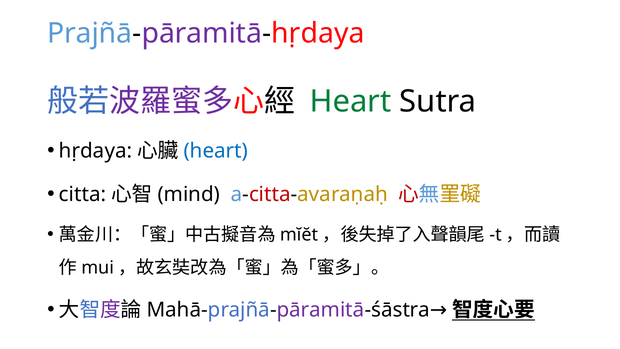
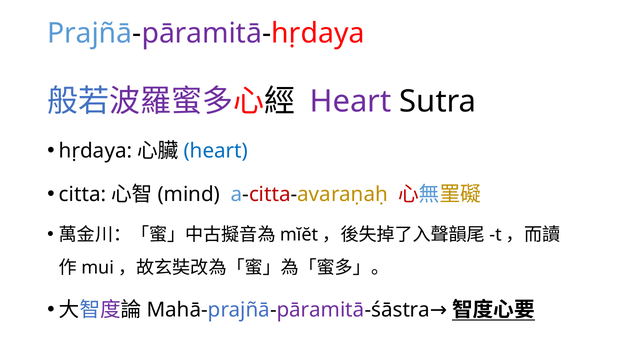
Heart colour: green -> purple (350, 102)
